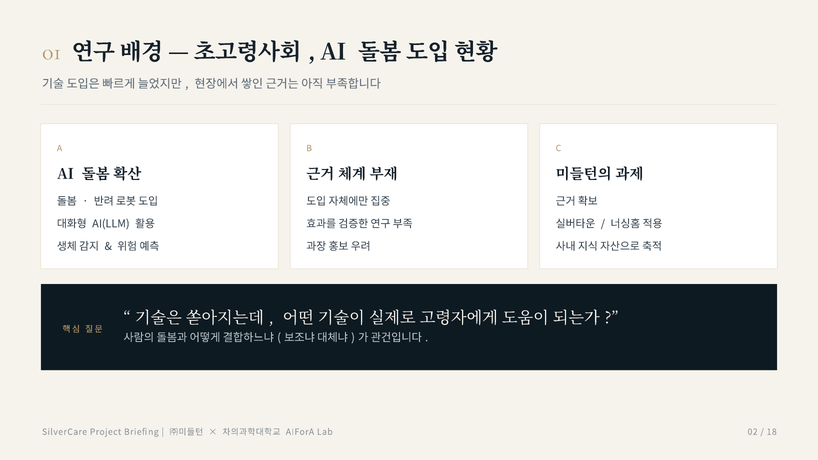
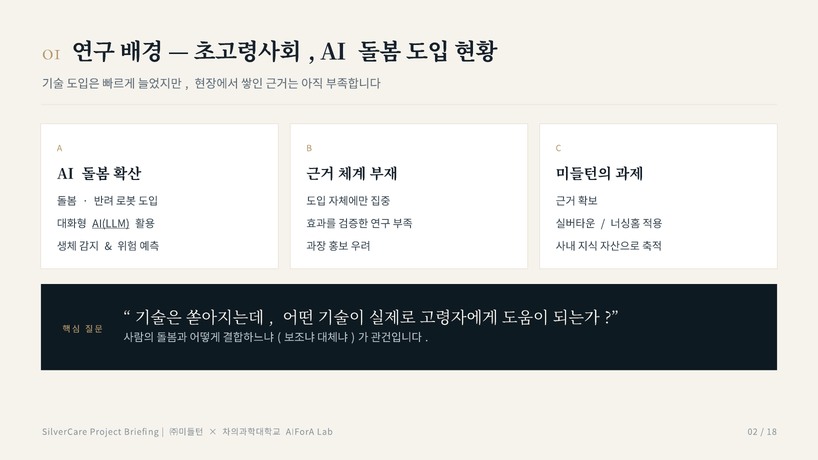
AI(LLM underline: none -> present (111, 224)
